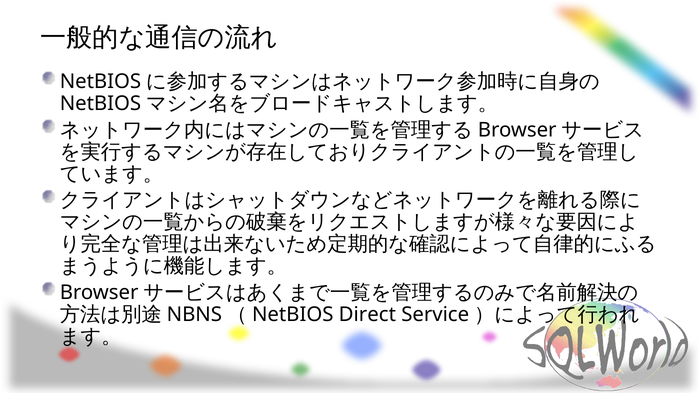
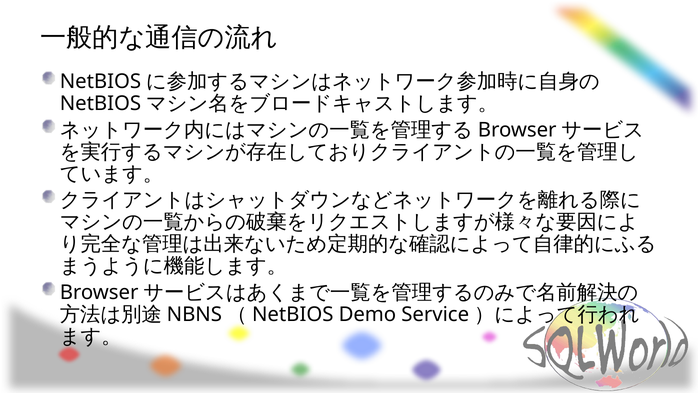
Direct: Direct -> Demo (367, 314)
